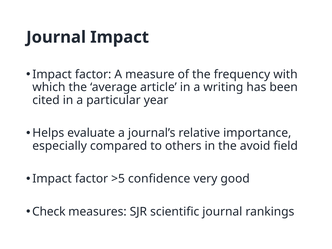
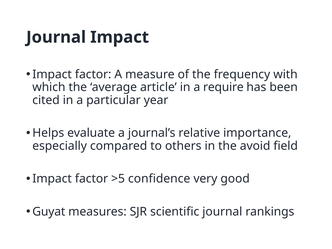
writing: writing -> require (223, 87)
Check: Check -> Guyat (49, 212)
